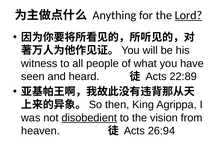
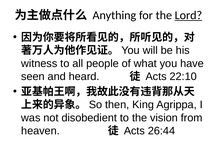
22:89: 22:89 -> 22:10 (183, 76)
disobedient underline: present -> none (89, 118)
26:94: 26:94 -> 26:44 (161, 131)
